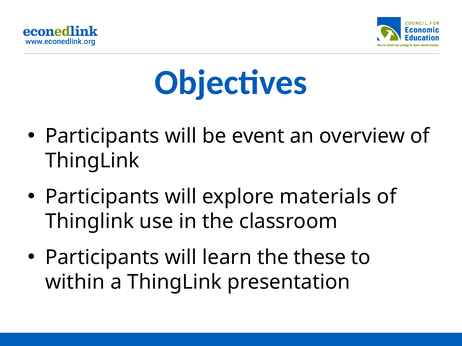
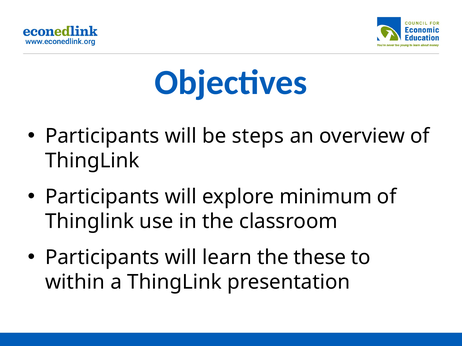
event: event -> steps (258, 136)
materials: materials -> minimum (326, 197)
